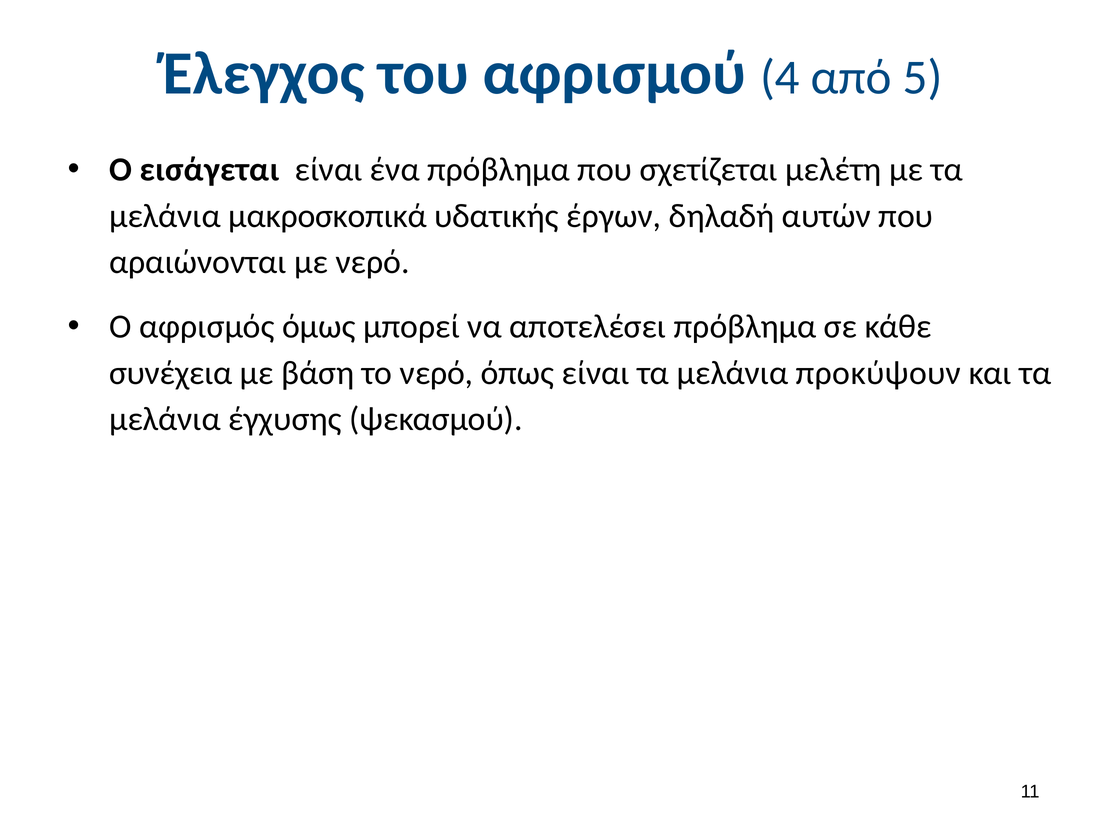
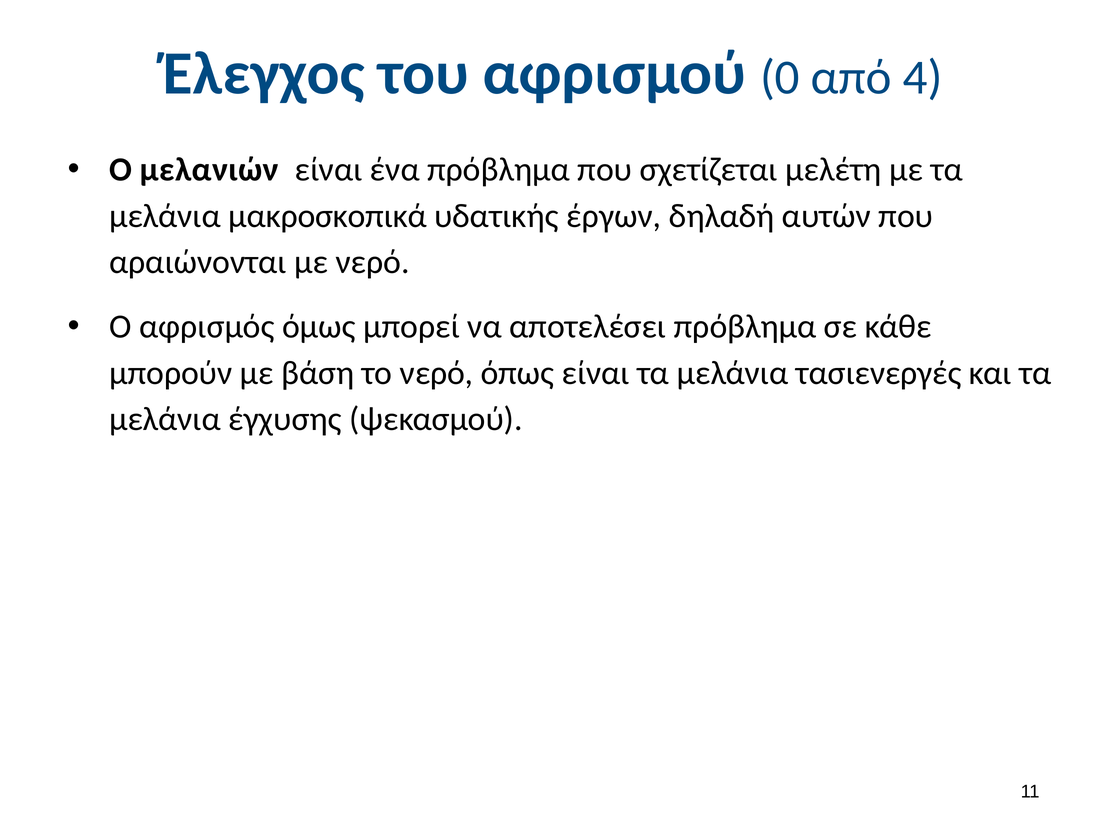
4: 4 -> 0 (780, 77)
5: 5 -> 4 (923, 77)
εισάγεται: εισάγεται -> μελανιών (209, 170)
συνέχεια: συνέχεια -> μπορούν (171, 373)
προκύψουν: προκύψουν -> τασιενεργές (879, 373)
